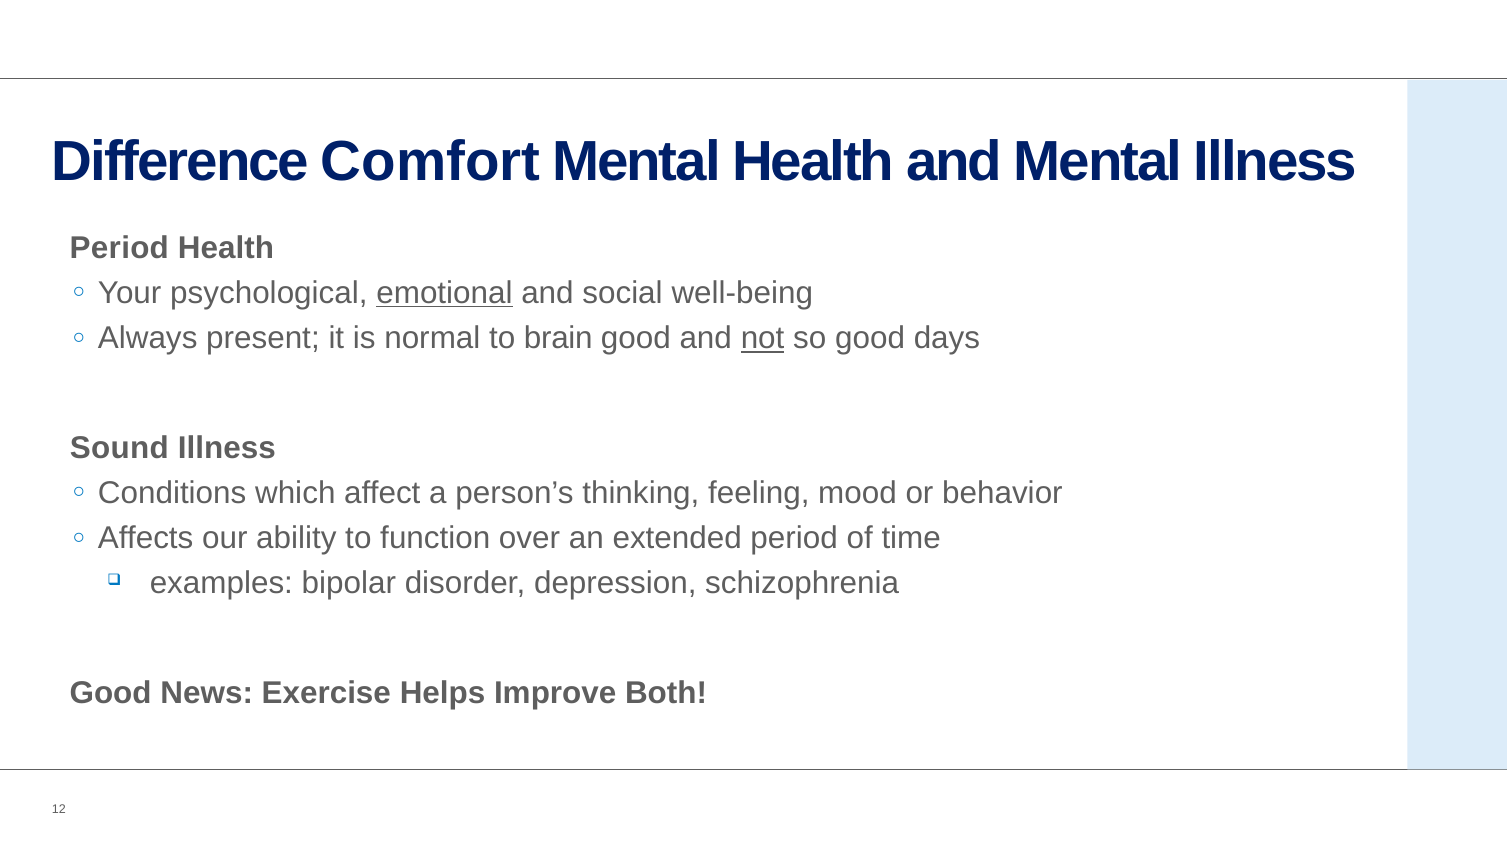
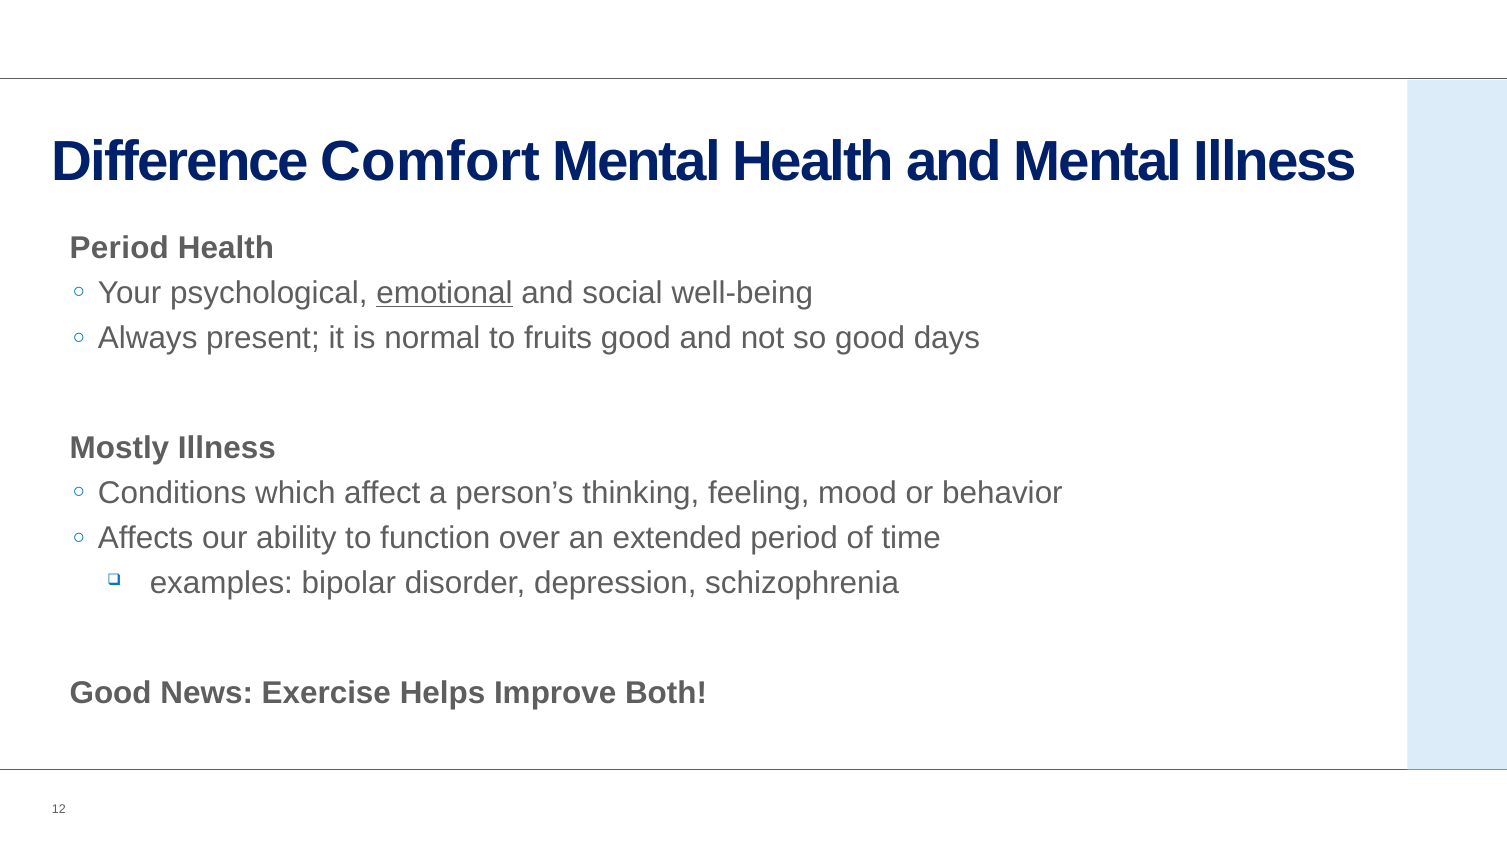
brain: brain -> fruits (558, 338)
not underline: present -> none (763, 338)
Sound: Sound -> Mostly (119, 447)
